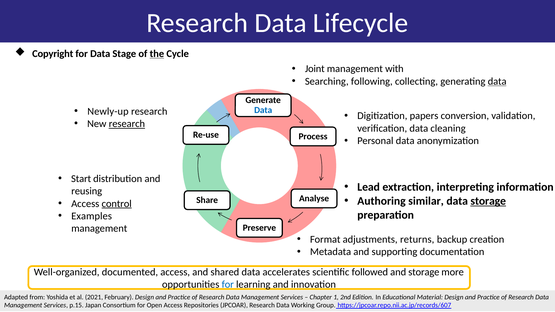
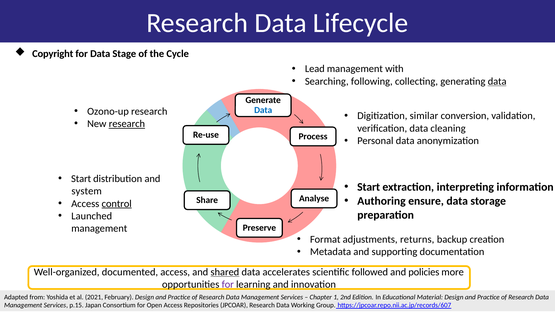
the underline: present -> none (157, 54)
Joint: Joint -> Lead (315, 69)
Newly-up: Newly-up -> Ozono-up (108, 111)
papers: papers -> similar (424, 116)
Lead: Lead -> Start (369, 187)
reusing: reusing -> system (87, 191)
similar: similar -> ensure (426, 201)
storage underline: present -> none (488, 201)
Examples: Examples -> Launched (92, 216)
shared underline: none -> present (225, 272)
and storage: storage -> policies (424, 272)
for colour: blue -> purple (228, 285)
